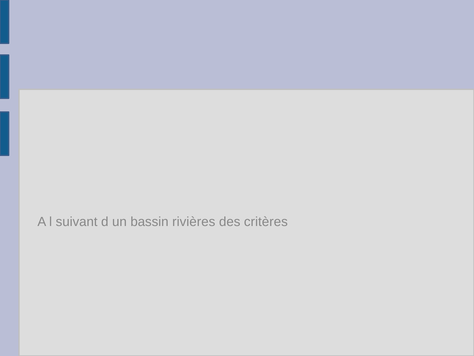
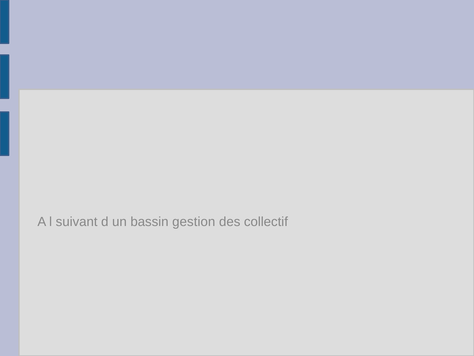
rivières: rivières -> gestion (194, 221)
critères: critères -> collectif (266, 221)
